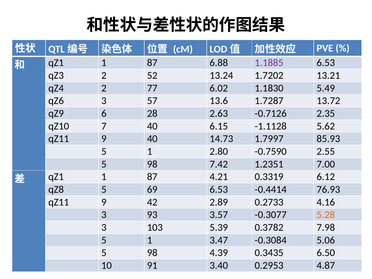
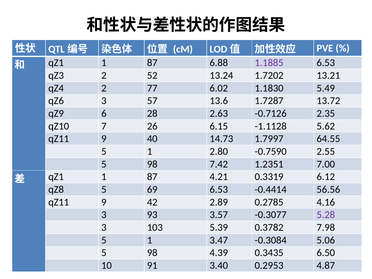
7 40: 40 -> 26 (152, 126)
85.93: 85.93 -> 64.55 (328, 139)
76.93: 76.93 -> 56.56 (328, 189)
0.2733: 0.2733 -> 0.2785 (269, 202)
5.28 colour: orange -> purple (326, 215)
